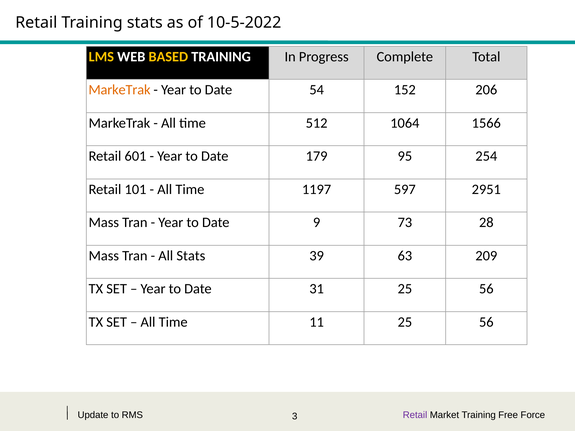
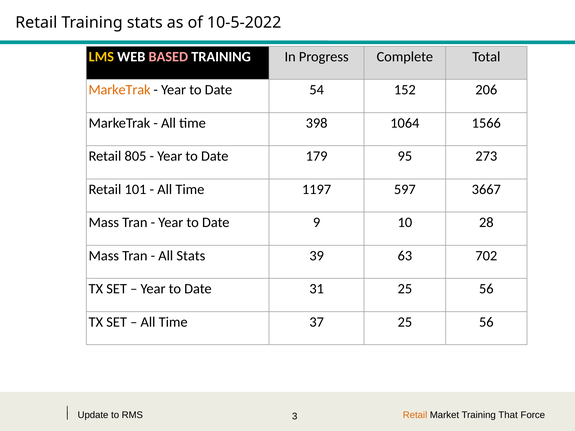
BASED colour: yellow -> pink (168, 57)
512: 512 -> 398 (317, 123)
601: 601 -> 805 (135, 156)
254: 254 -> 273 (486, 156)
2951: 2951 -> 3667 (486, 189)
73: 73 -> 10 (405, 223)
209: 209 -> 702 (486, 256)
11: 11 -> 37 (317, 322)
Retail colour: purple -> orange (415, 415)
Free: Free -> That (508, 415)
